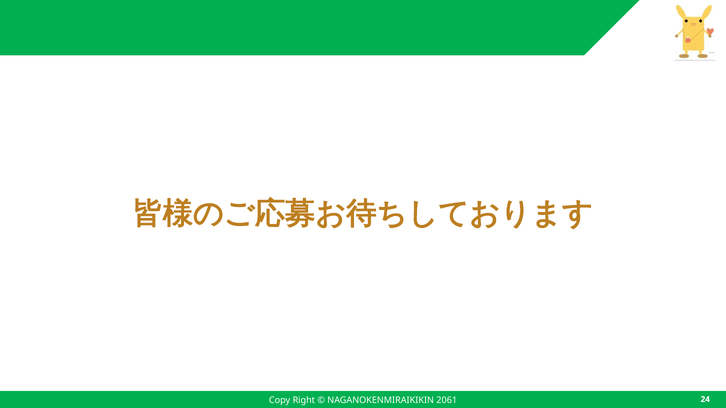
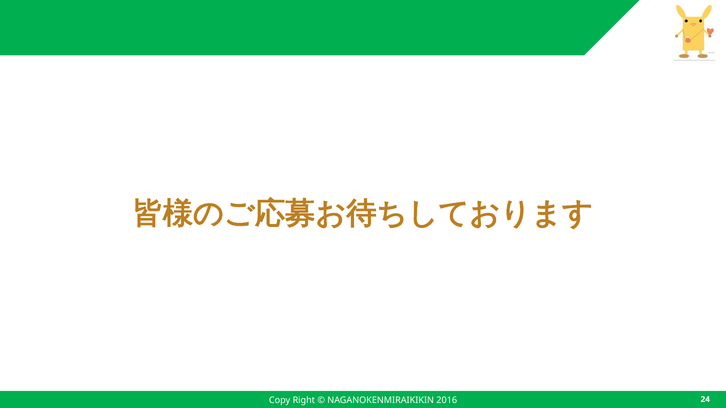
2061: 2061 -> 2016 (447, 400)
